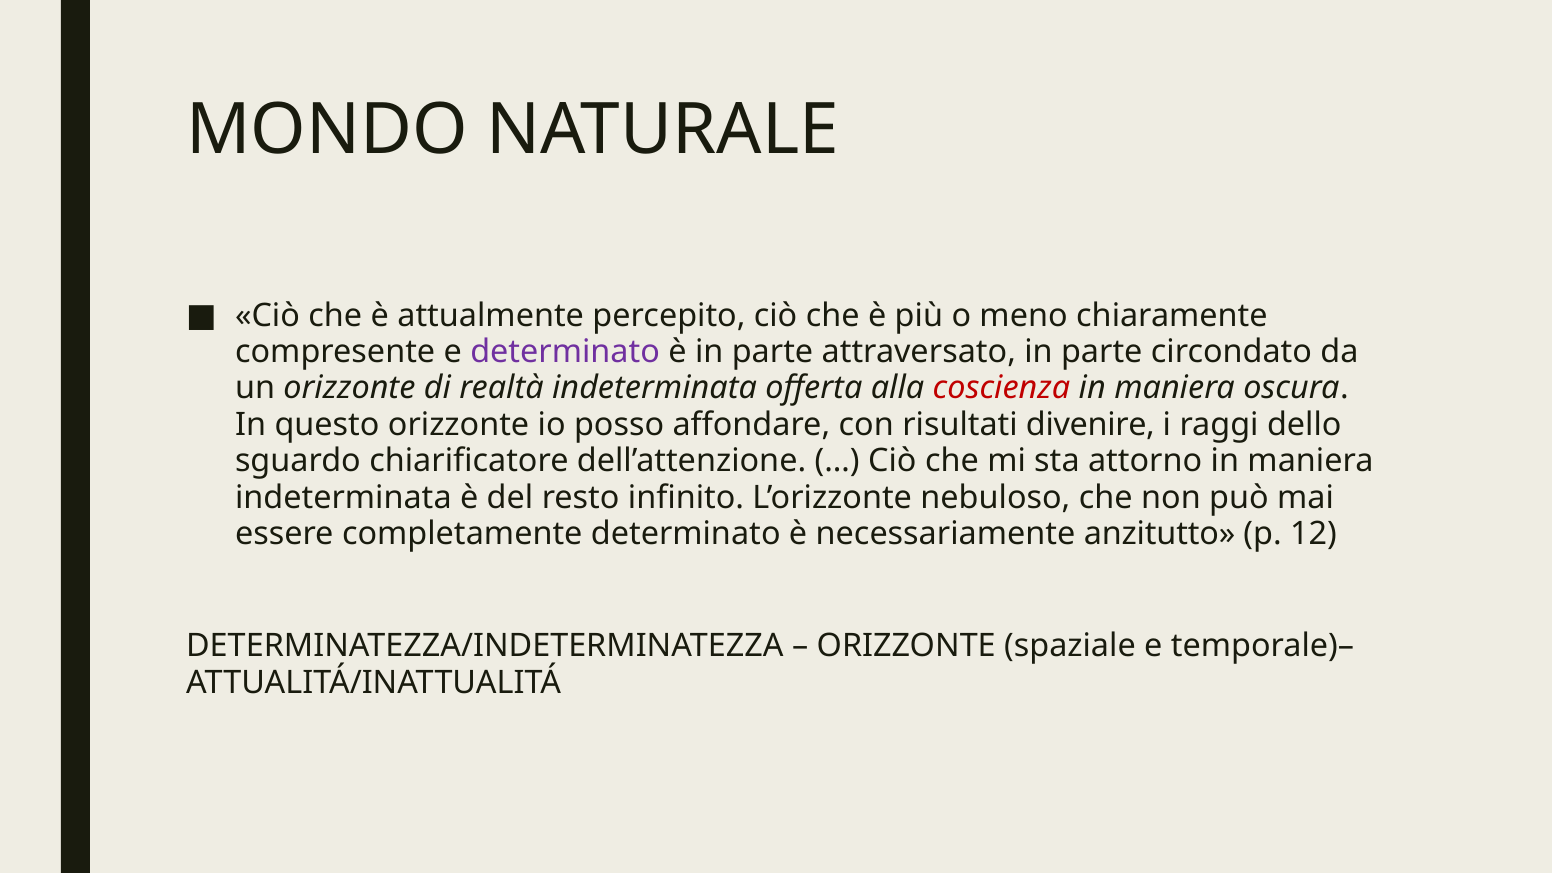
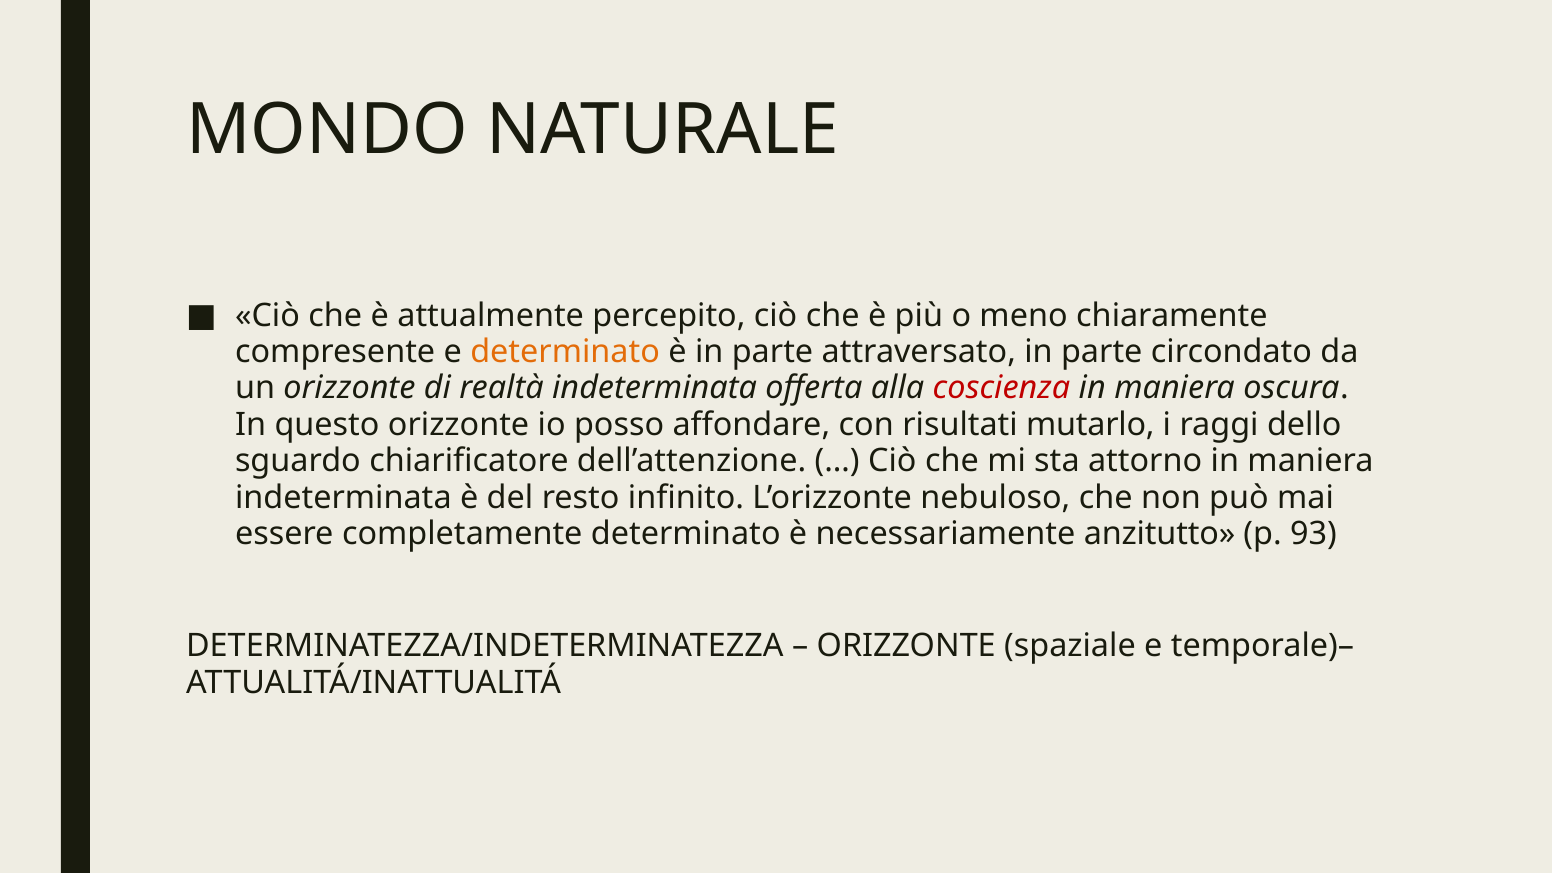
determinato colour: purple -> orange (565, 352)
divenire: divenire -> mutarlo (1090, 425)
12: 12 -> 93 (1313, 534)
